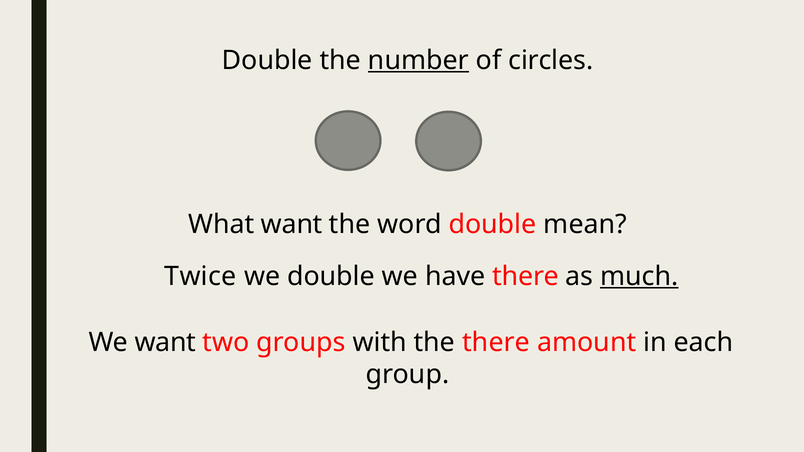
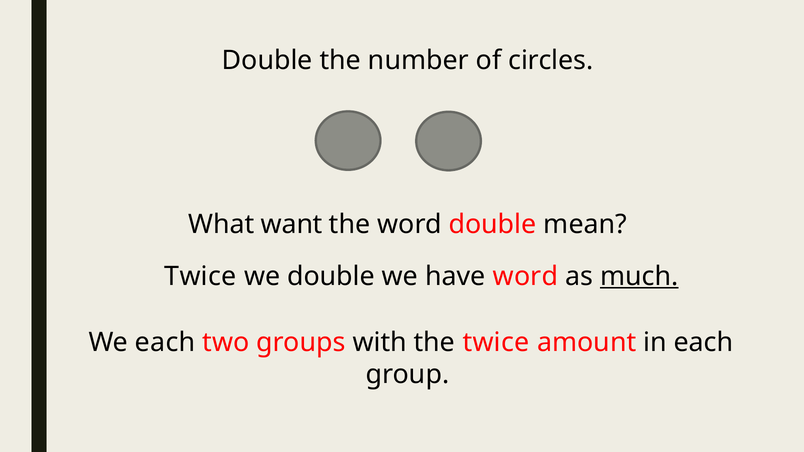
number underline: present -> none (418, 60)
have there: there -> word (525, 277)
We want: want -> each (165, 342)
the there: there -> twice (496, 342)
